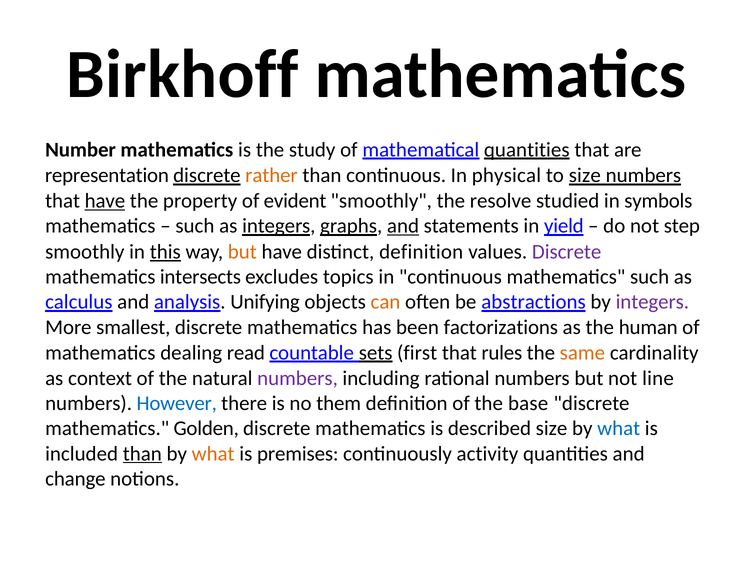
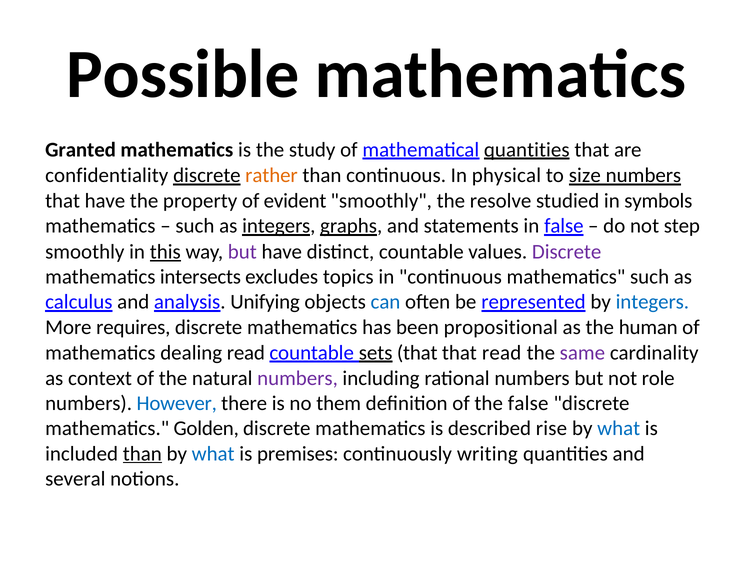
Birkhoff: Birkhoff -> Possible (183, 74)
Number: Number -> Granted (81, 150)
representation: representation -> confidentiality (107, 175)
have underline: present -> none (105, 201)
and underline: present -> none (403, 226)
in yield: yield -> false (564, 226)
but colour: orange -> purple (242, 252)
distinct definition: definition -> countable (421, 252)
can colour: orange -> blue (385, 302)
abstractions: abstractions -> represented (534, 302)
integers colour: purple -> blue (652, 302)
smallest: smallest -> requires (133, 327)
factorizations: factorizations -> propositional (501, 327)
sets first: first -> that (417, 352)
that rules: rules -> read (502, 352)
same colour: orange -> purple (582, 352)
line: line -> role (658, 378)
the base: base -> false (528, 403)
described size: size -> rise (551, 428)
what colour: orange -> blue (213, 453)
activity: activity -> writing (487, 453)
change: change -> several (75, 479)
